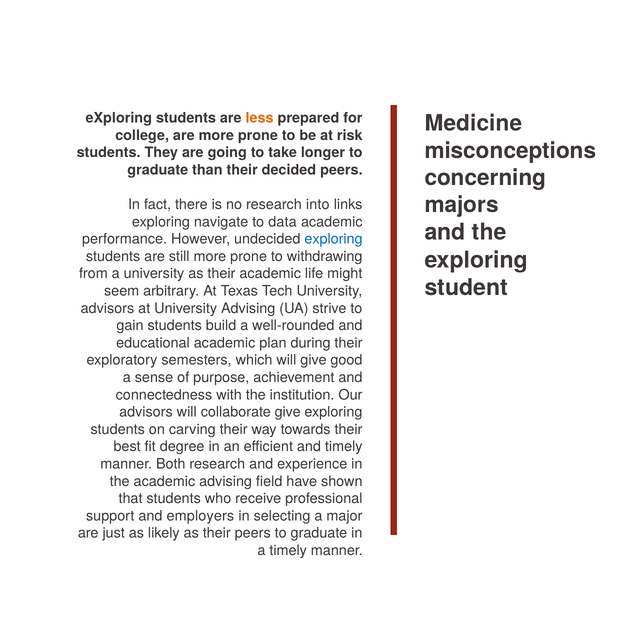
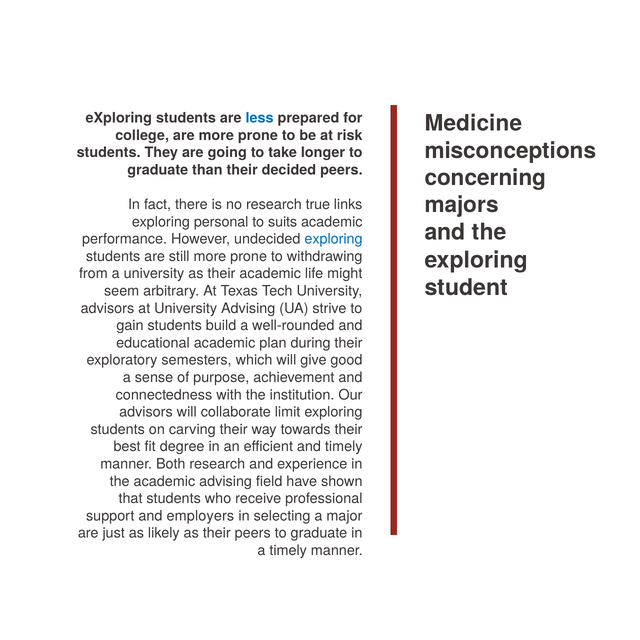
less colour: orange -> blue (260, 118)
into: into -> true (318, 205)
navigate: navigate -> personal (221, 222)
data: data -> suits (283, 222)
collaborate give: give -> limit (288, 412)
